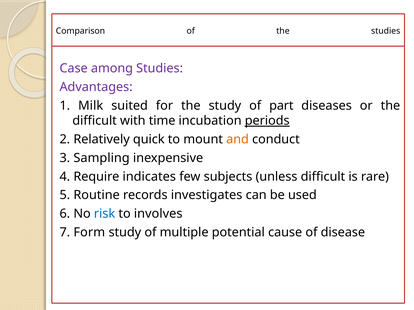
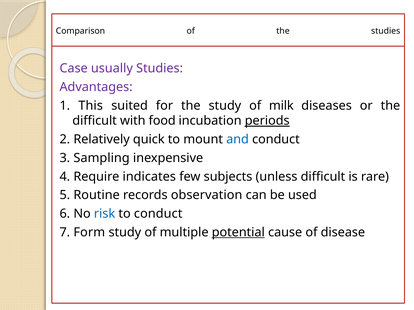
among: among -> usually (112, 68)
Milk: Milk -> This (91, 106)
part: part -> milk (281, 106)
time: time -> food (162, 121)
and colour: orange -> blue (238, 140)
investigates: investigates -> observation (207, 195)
to involves: involves -> conduct (158, 214)
potential underline: none -> present (238, 233)
